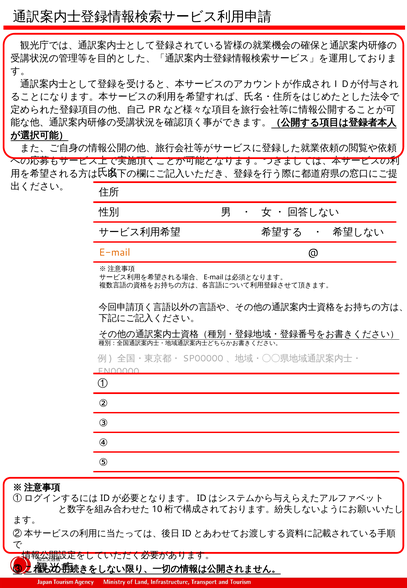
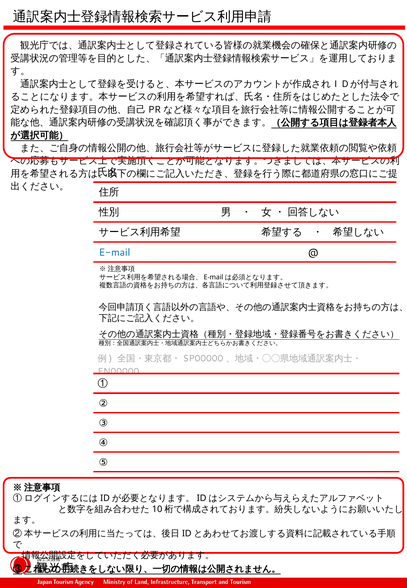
E-mail colour: orange -> blue (115, 252)
